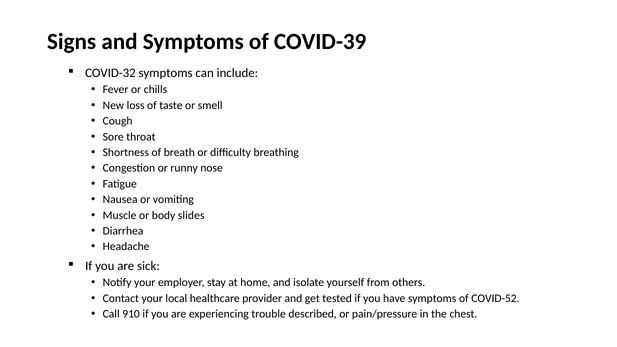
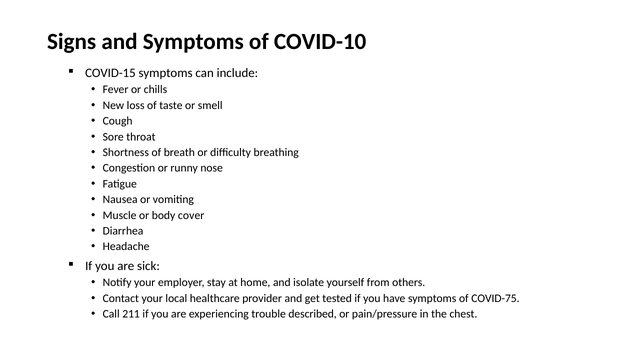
COVID-39: COVID-39 -> COVID-10 (320, 42)
COVID-32: COVID-32 -> COVID-15 (110, 73)
slides: slides -> cover (191, 215)
COVID-52: COVID-52 -> COVID-75 (495, 298)
910: 910 -> 211 (131, 314)
